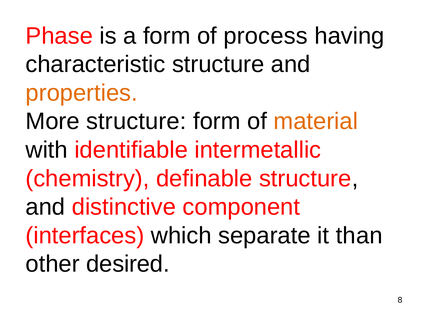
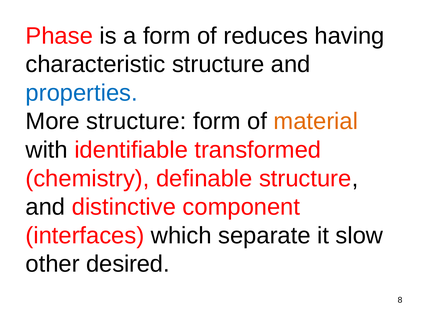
process: process -> reduces (266, 36)
properties colour: orange -> blue (82, 93)
intermetallic: intermetallic -> transformed (258, 150)
than: than -> slow (359, 236)
